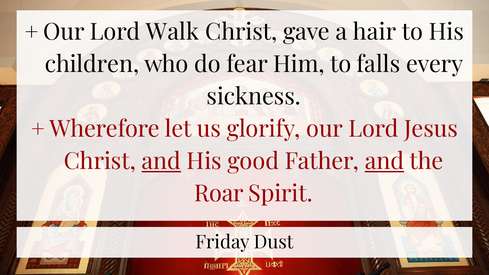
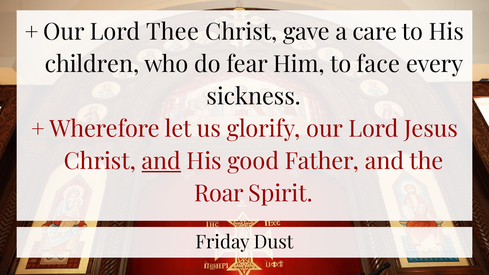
Walk: Walk -> Thee (173, 32)
hair: hair -> care (375, 32)
falls: falls -> face (378, 64)
and underline: present -> none (384, 162)
